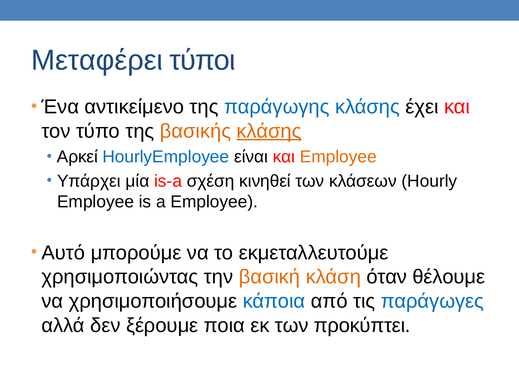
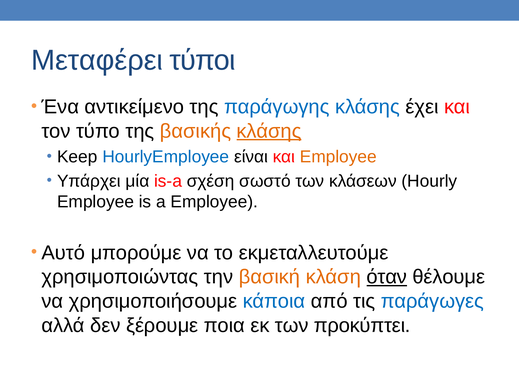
Αρκεί: Αρκεί -> Keep (77, 157)
κινηθεί: κινηθεί -> σωστό (265, 181)
όταν underline: none -> present (387, 277)
